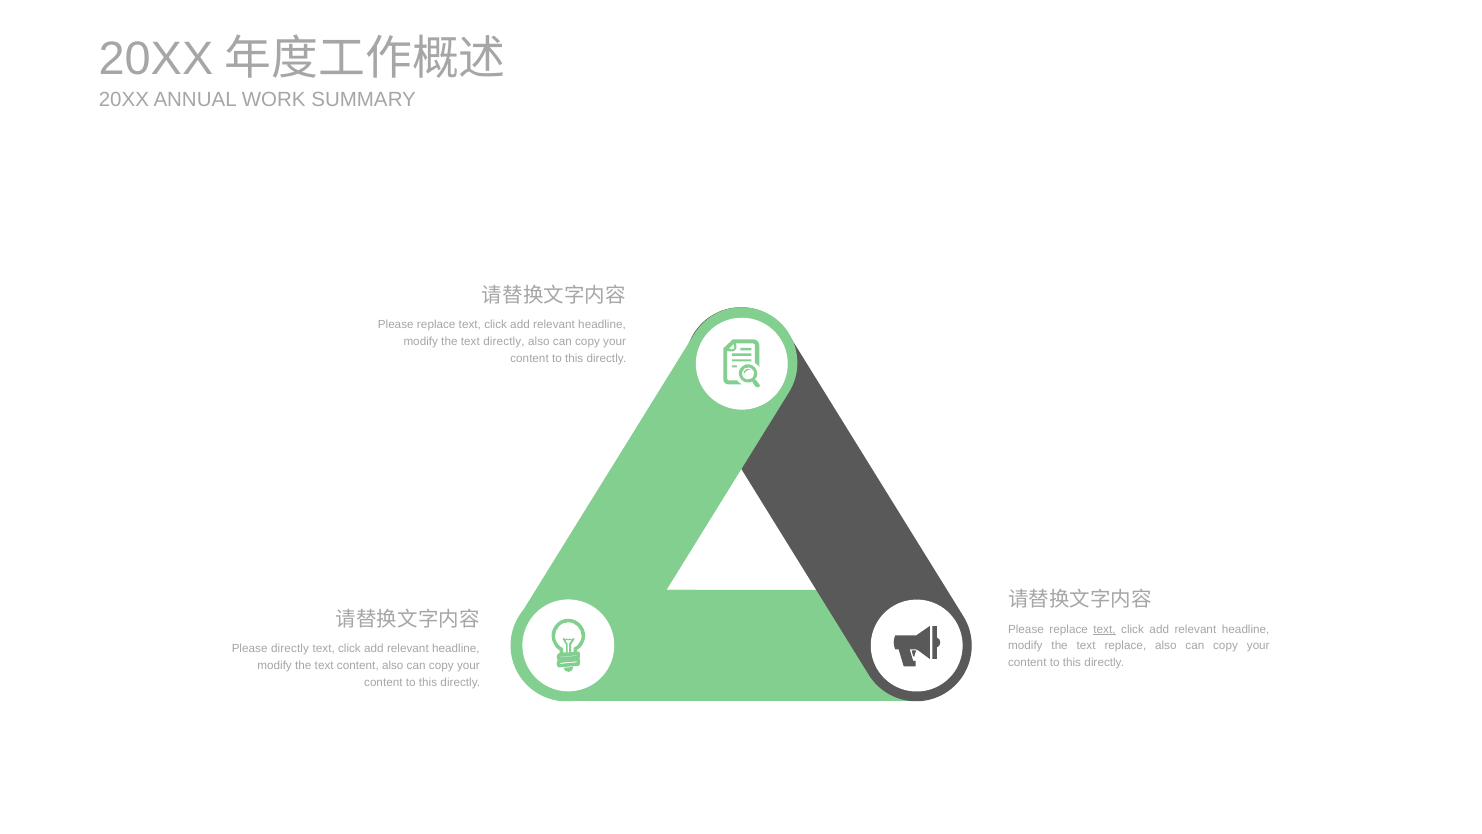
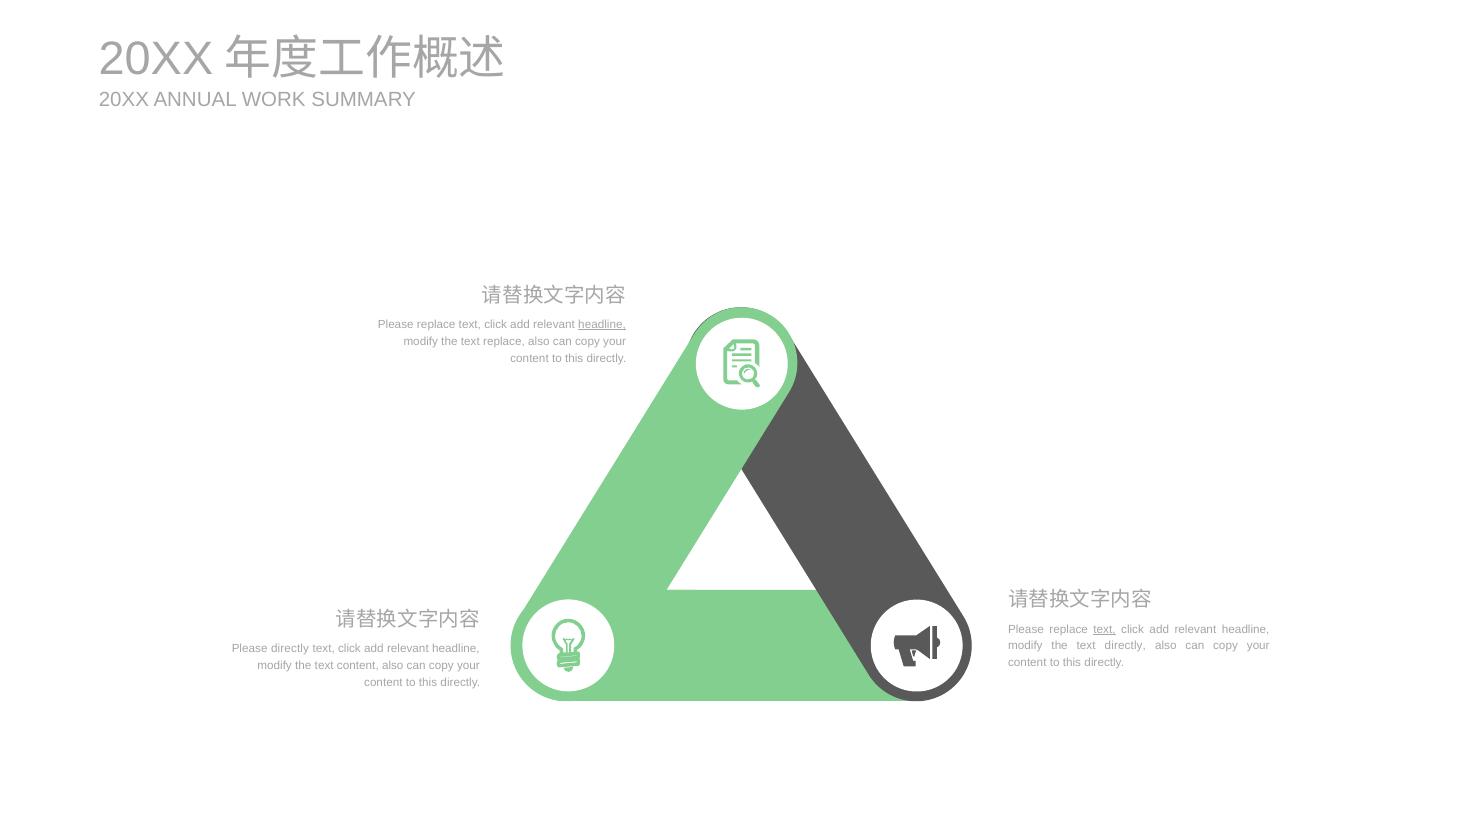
headline underline: none -> present (602, 324)
text directly: directly -> replace (504, 341)
text replace: replace -> directly (1125, 646)
